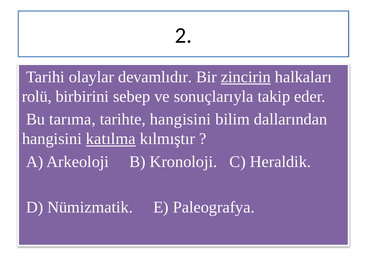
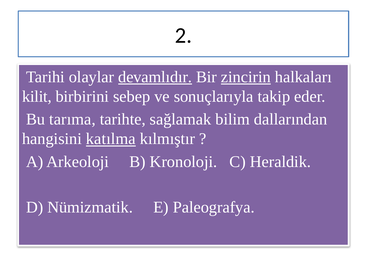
devamlıdır underline: none -> present (155, 77)
rolü: rolü -> kilit (37, 97)
tarihte hangisini: hangisini -> sağlamak (181, 119)
